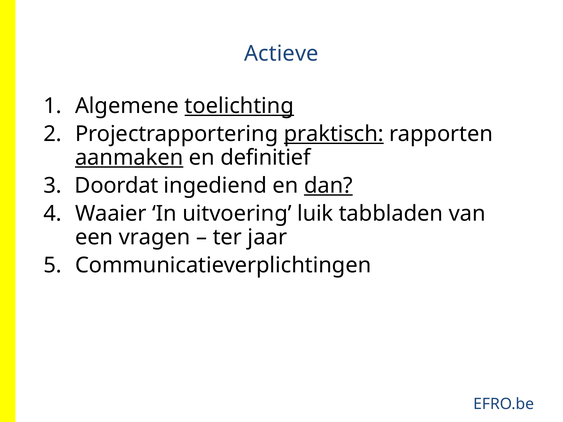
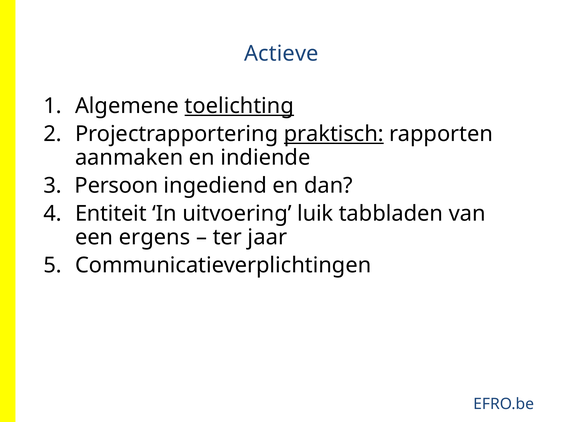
aanmaken underline: present -> none (129, 158)
definitief: definitief -> indiende (265, 158)
Doordat: Doordat -> Persoon (117, 186)
dan underline: present -> none (328, 186)
Waaier: Waaier -> Entiteit (111, 214)
vragen: vragen -> ergens (155, 237)
